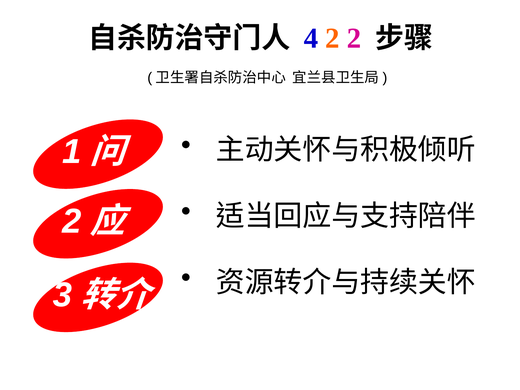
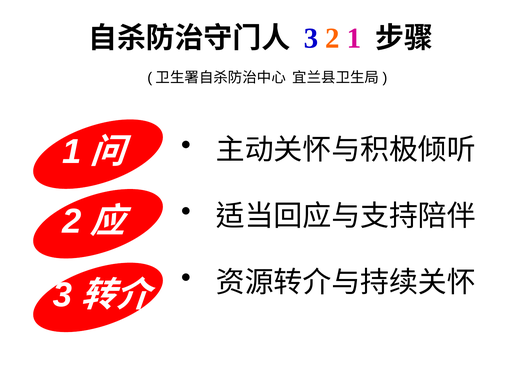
4: 4 -> 3 (311, 38)
2 2: 2 -> 1 (354, 38)
